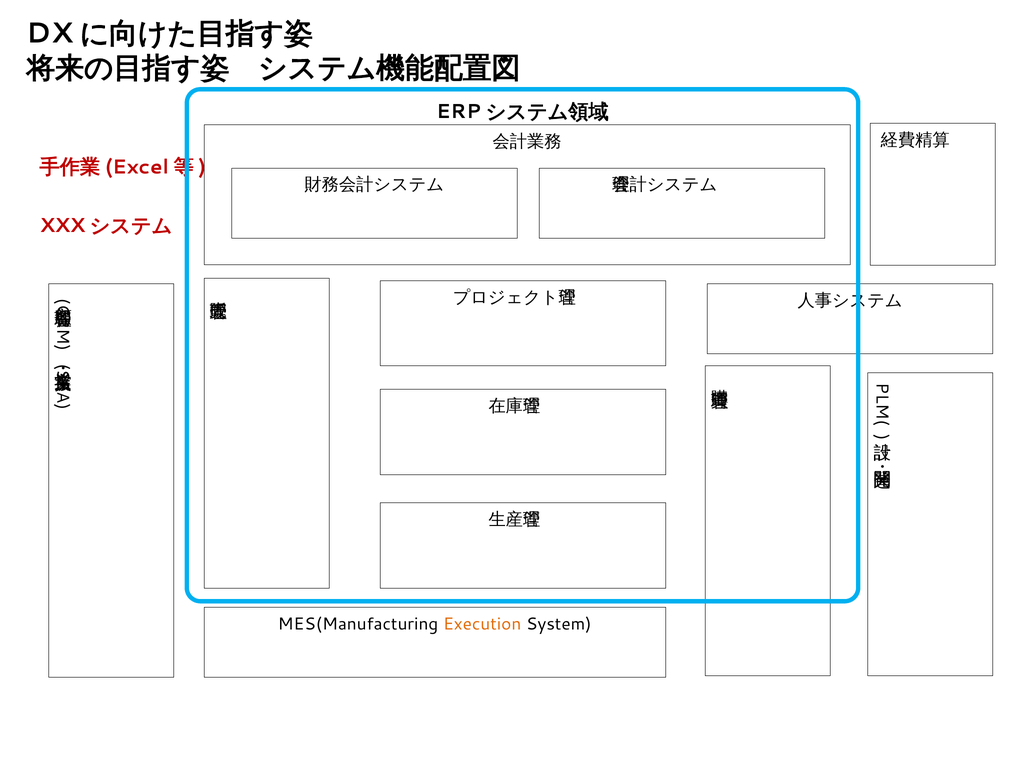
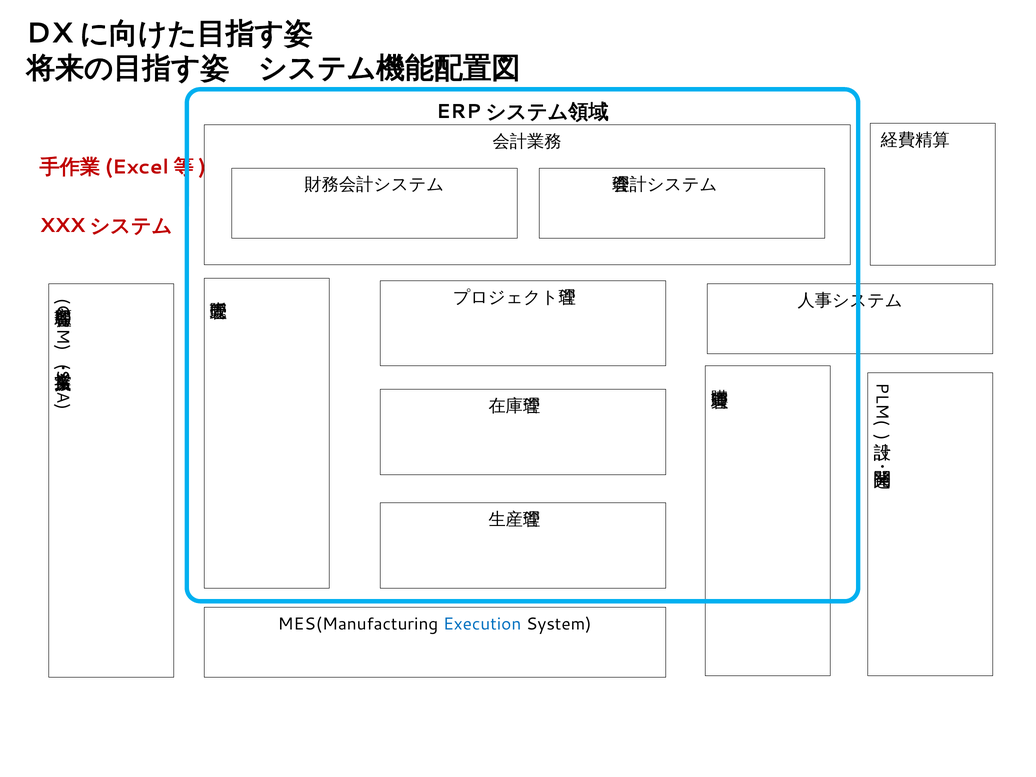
Execution colour: orange -> blue (482, 624)
